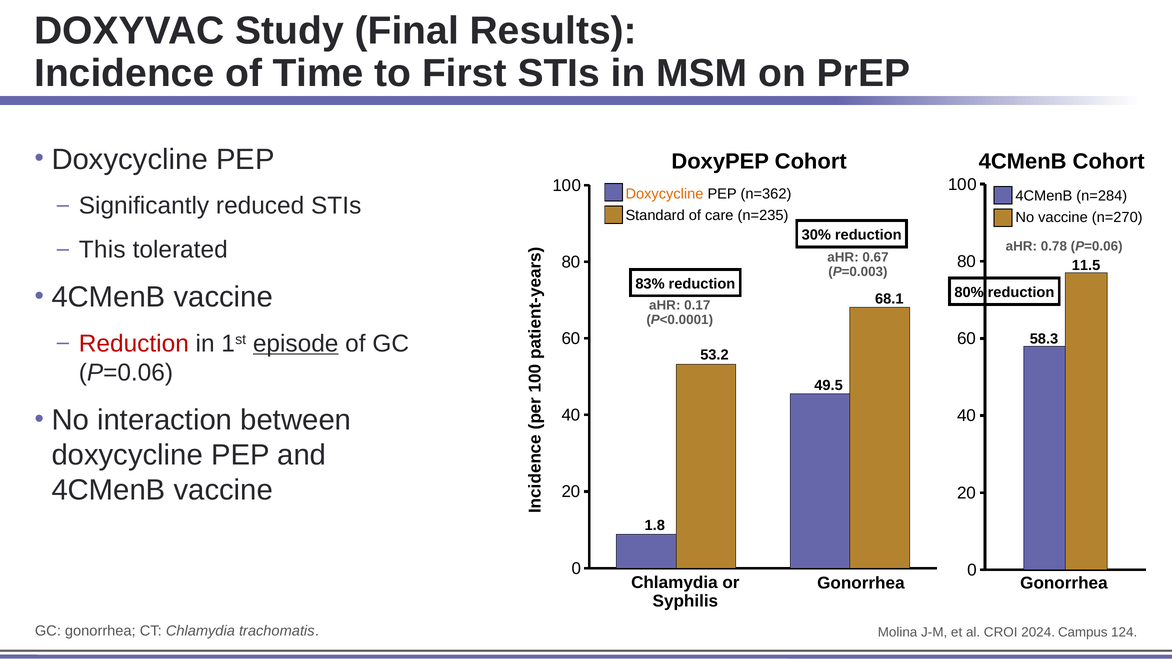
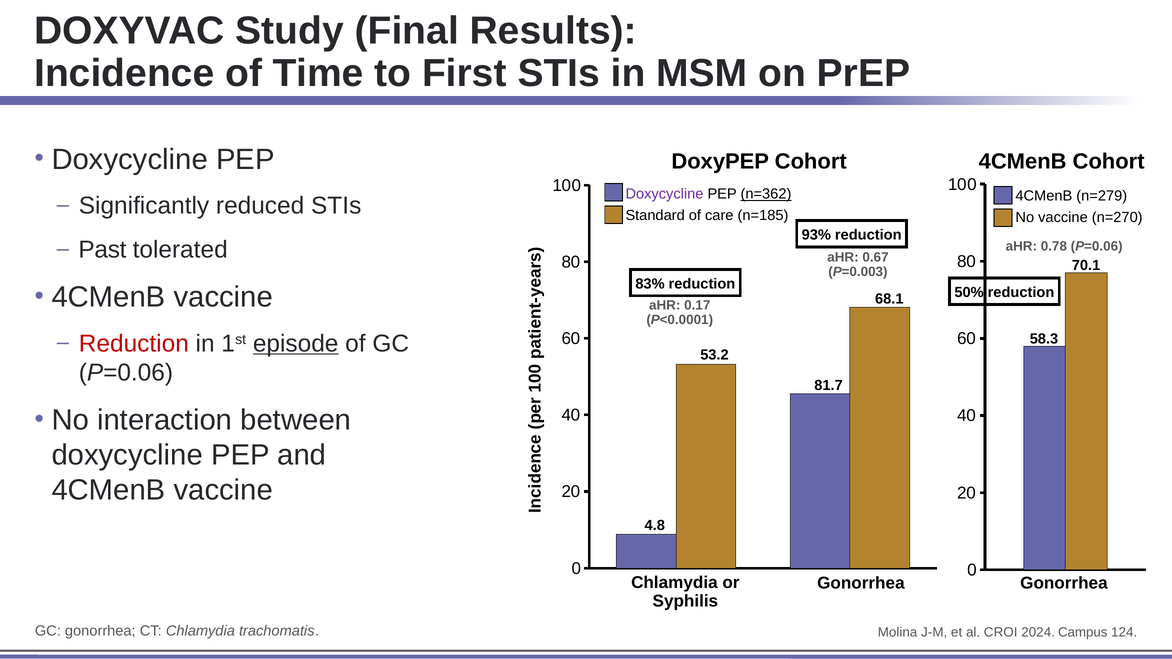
Doxycycline colour: orange -> purple (664, 194)
n=362 underline: none -> present (766, 194)
n=284: n=284 -> n=279 (1102, 196)
n=235: n=235 -> n=185 (763, 215)
30%: 30% -> 93% (816, 235)
This: This -> Past (102, 250)
11.5: 11.5 -> 70.1 (1086, 266)
80%: 80% -> 50% (969, 292)
49.5: 49.5 -> 81.7 (829, 386)
1.8: 1.8 -> 4.8 (655, 526)
